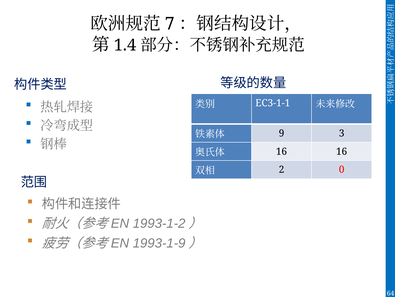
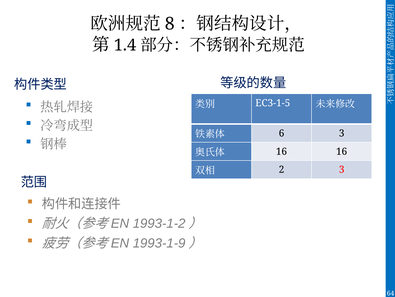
7: 7 -> 8 (170, 24)
EC3-1-1: EC3-1-1 -> EC3-1-5 (273, 103)
9: 9 -> 6 (282, 133)
2 0: 0 -> 3 (342, 169)
